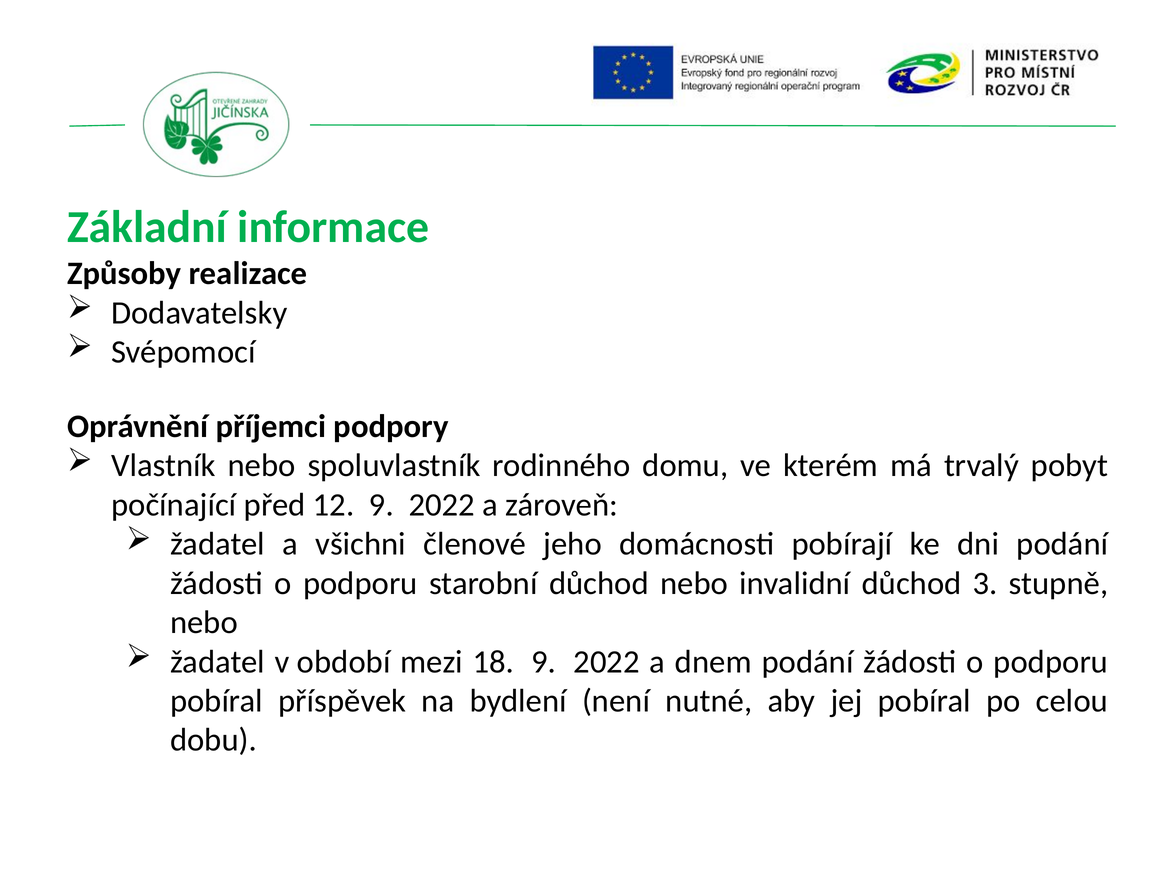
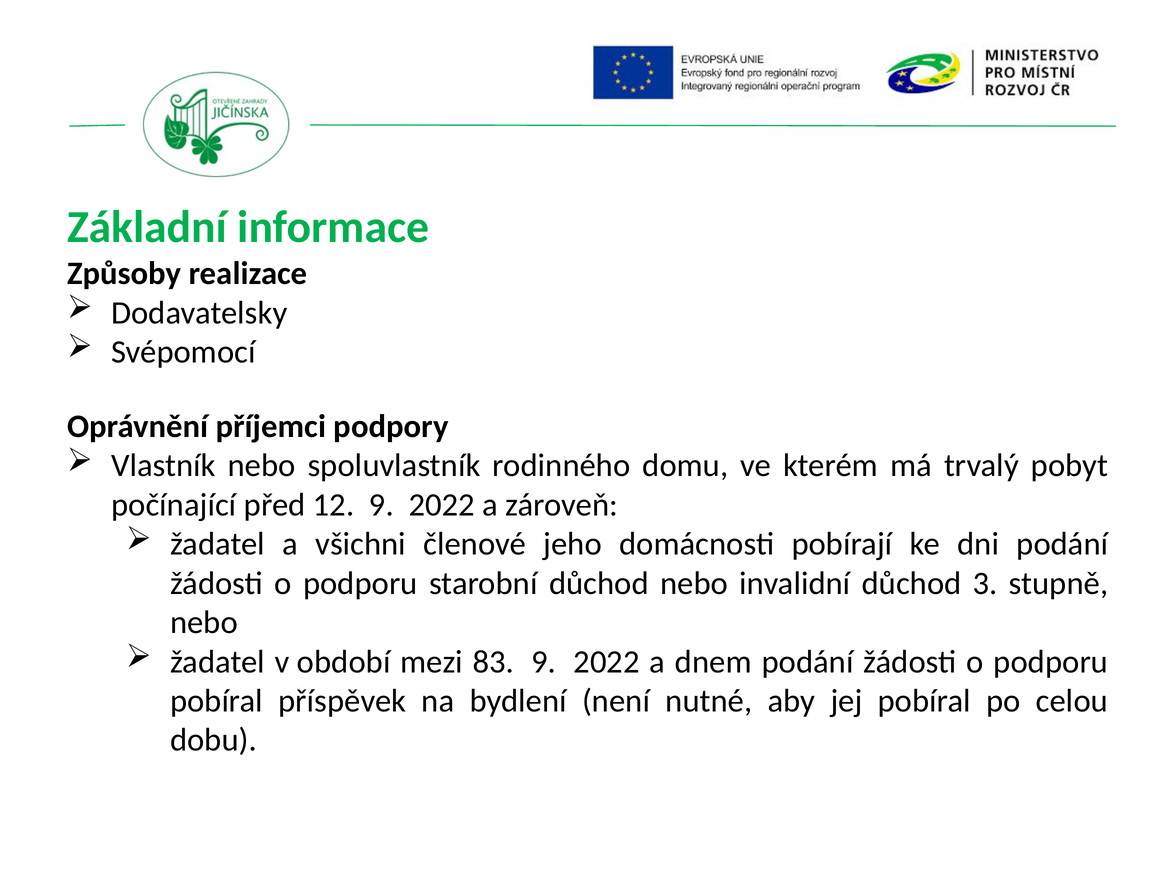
18: 18 -> 83 (493, 662)
